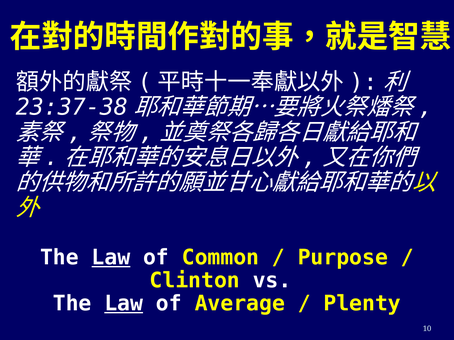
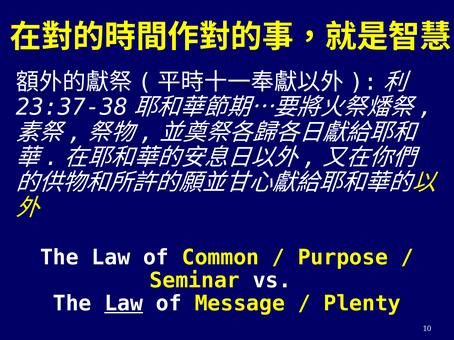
Law underline: present -> none (111, 258)
Clinton: Clinton -> Seminar (195, 281)
Average: Average -> Message (240, 304)
